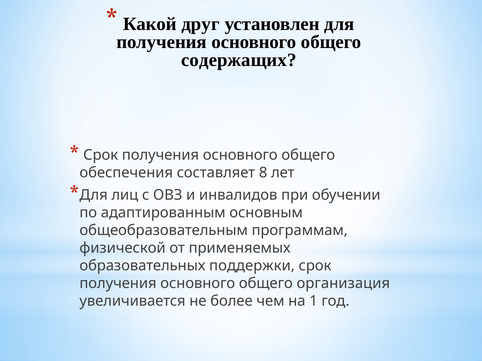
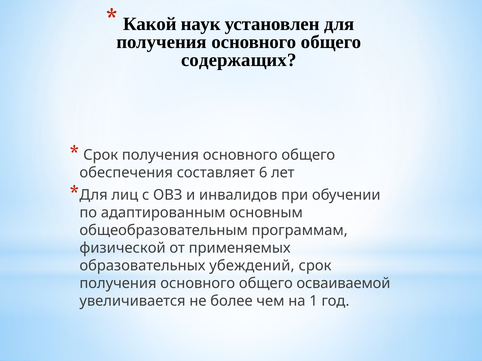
друг: друг -> наук (201, 24)
8: 8 -> 6 (263, 173)
поддержки: поддержки -> убеждений (252, 266)
организация: организация -> осваиваемой (343, 284)
